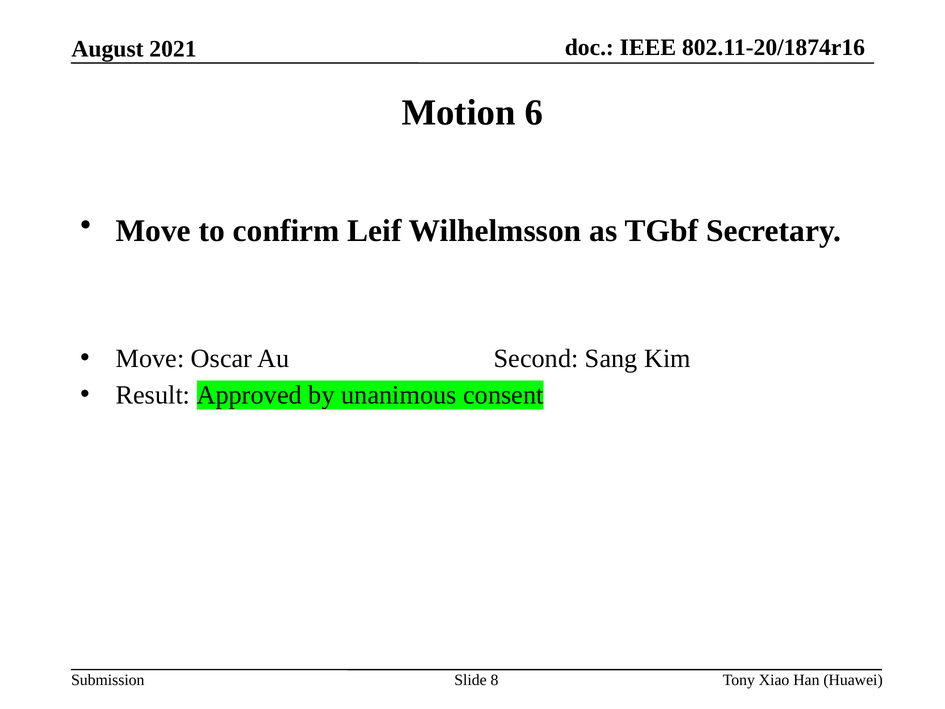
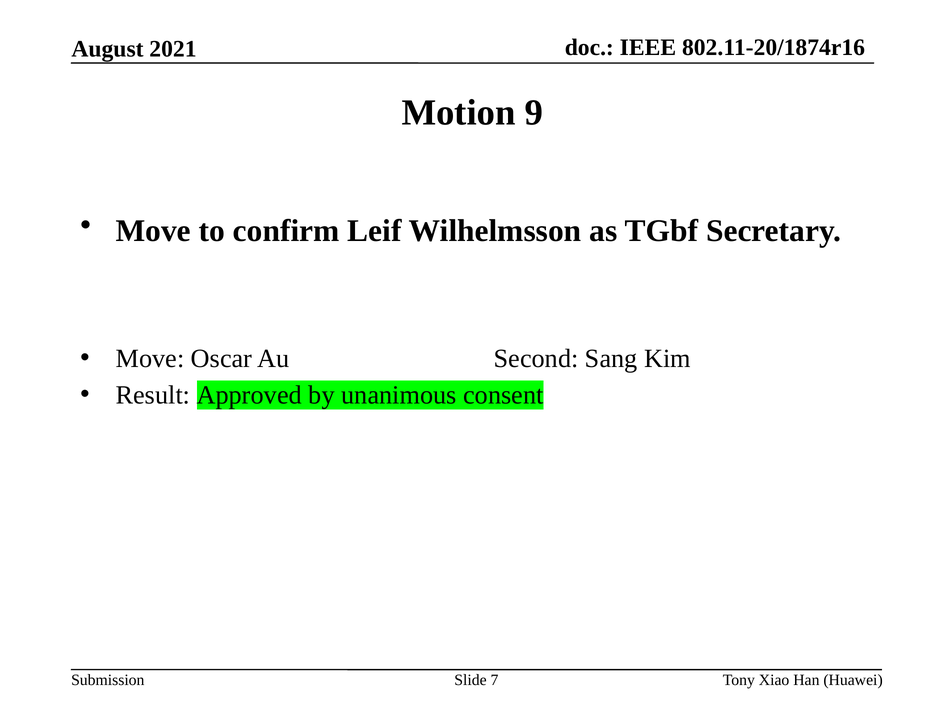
6: 6 -> 9 (534, 113)
8: 8 -> 7 (495, 680)
